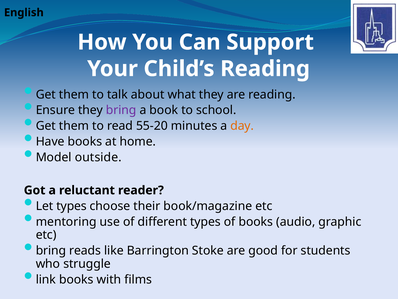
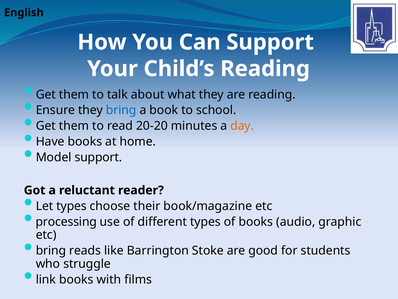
bring colour: purple -> blue (121, 110)
55-20: 55-20 -> 20-20 (152, 126)
Model outside: outside -> support (98, 157)
mentoring: mentoring -> processing (66, 221)
